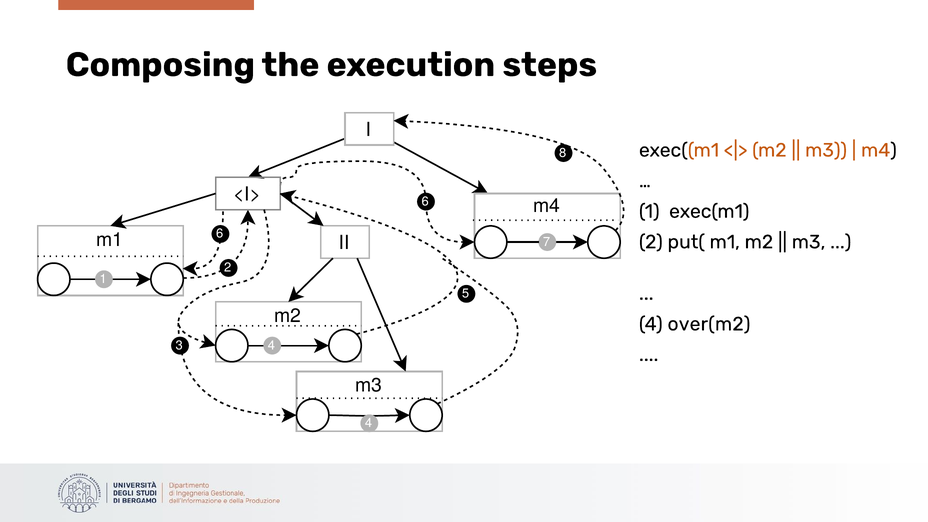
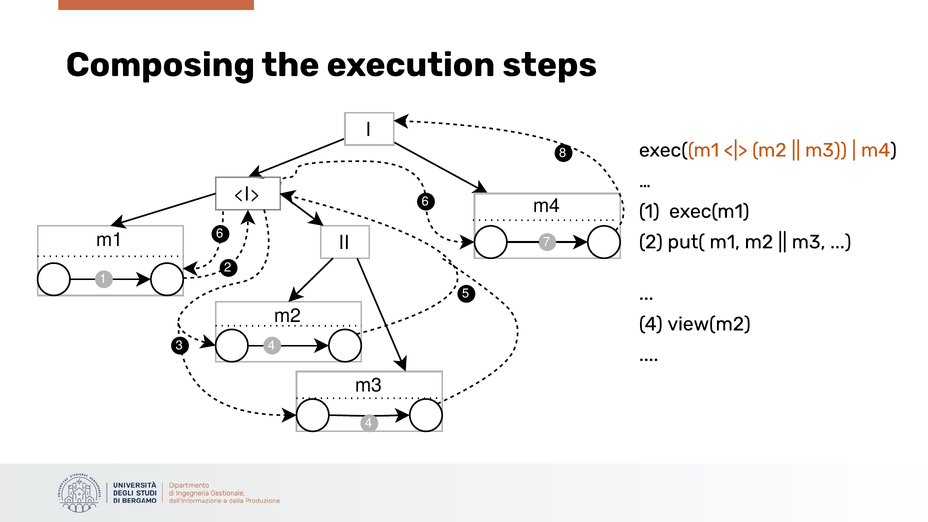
over(m2: over(m2 -> view(m2 (709, 324)
